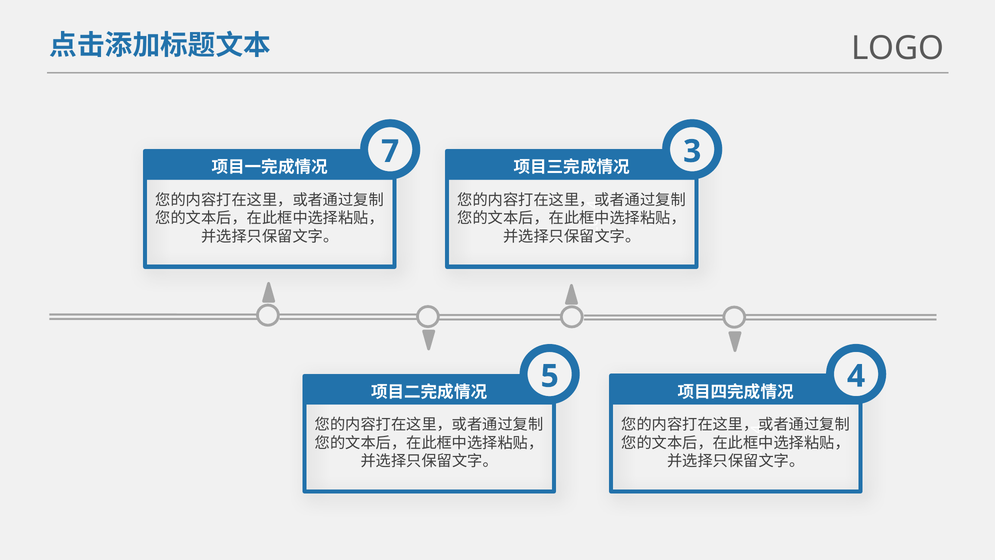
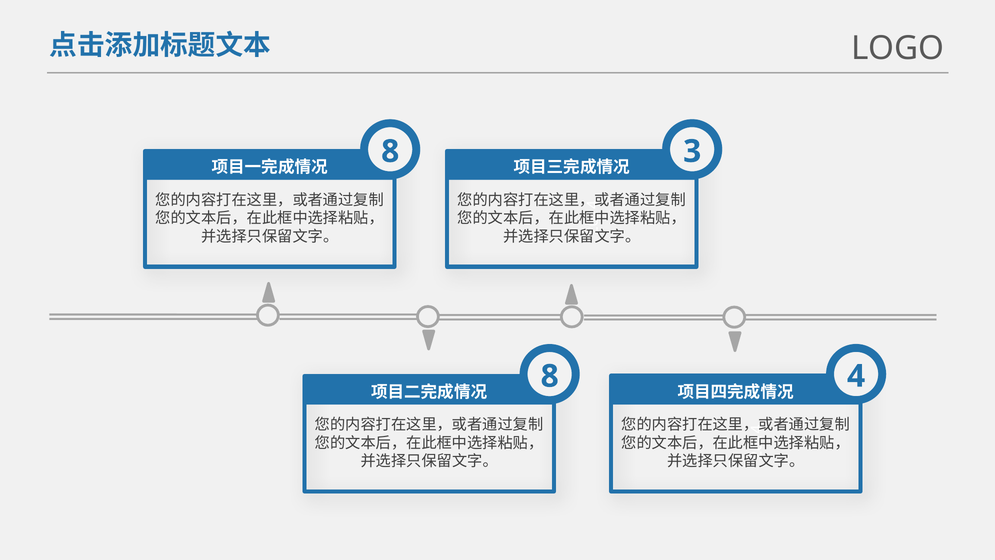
7: 7 -> 8 (390, 151)
5: 5 -> 8 (550, 376)
